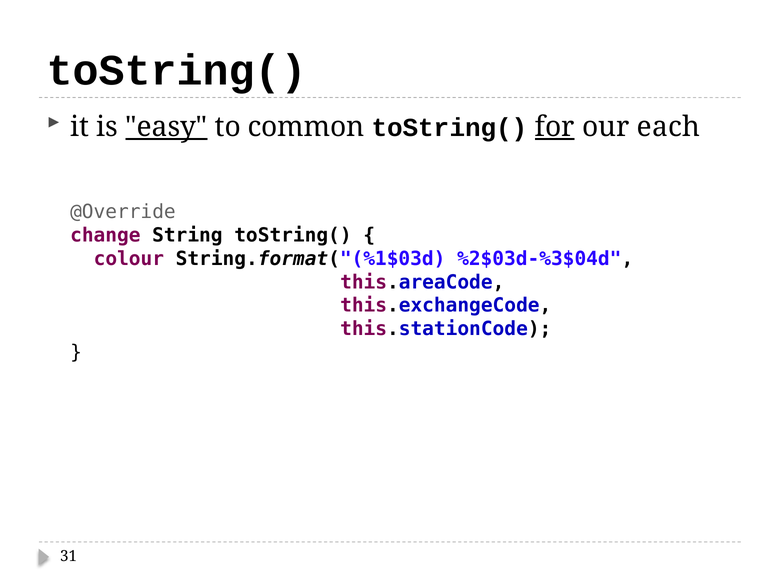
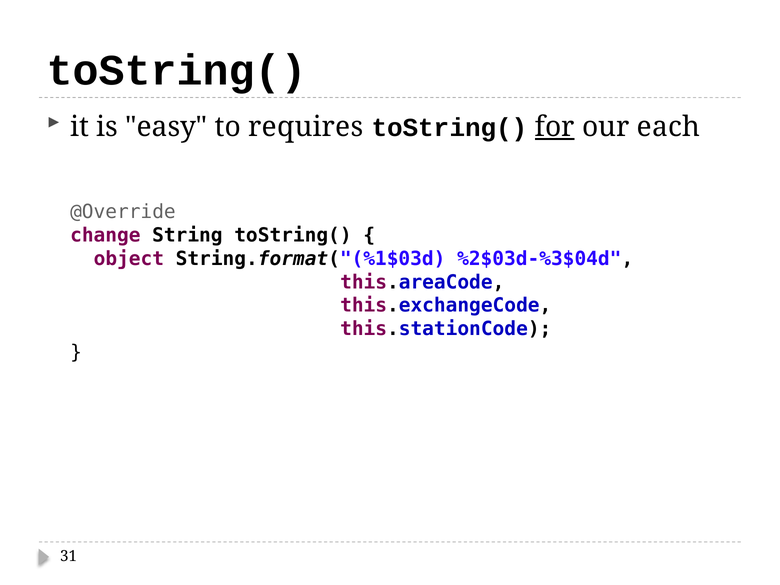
easy underline: present -> none (166, 127)
common: common -> requires (306, 127)
colour: colour -> object (129, 259)
